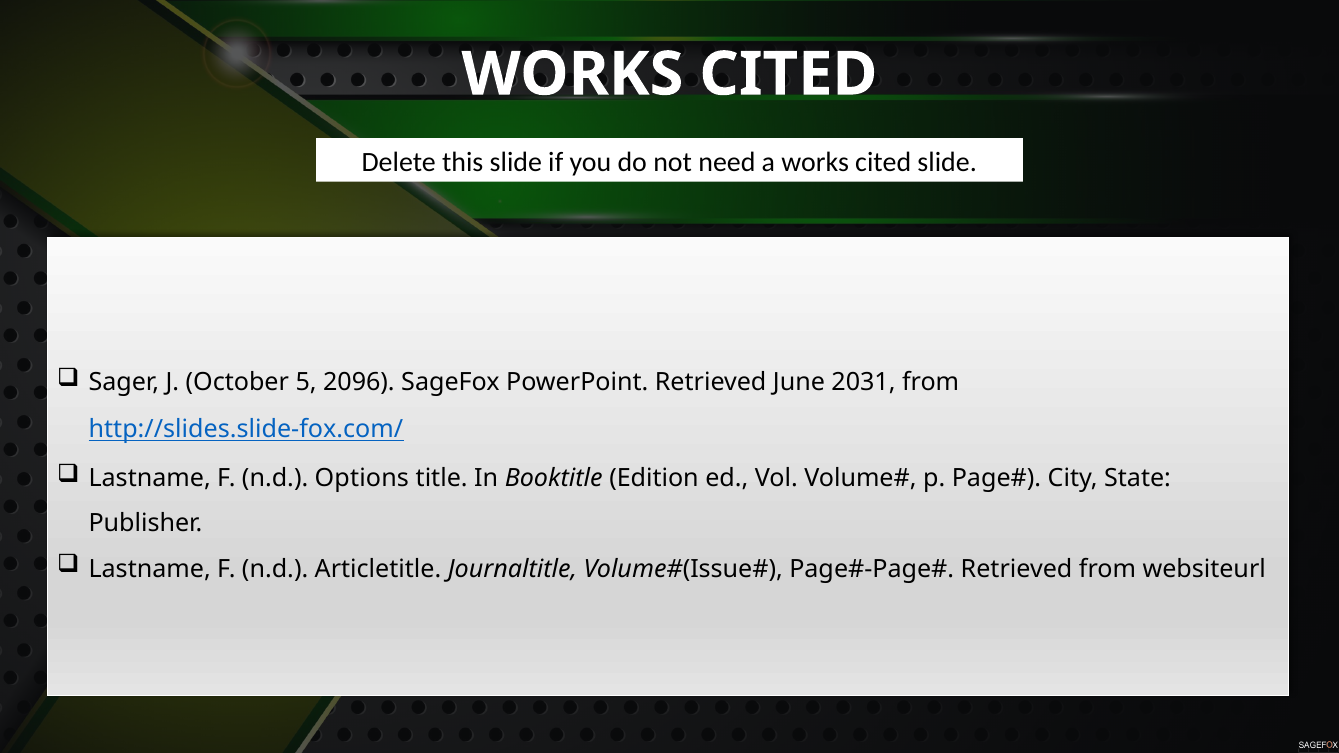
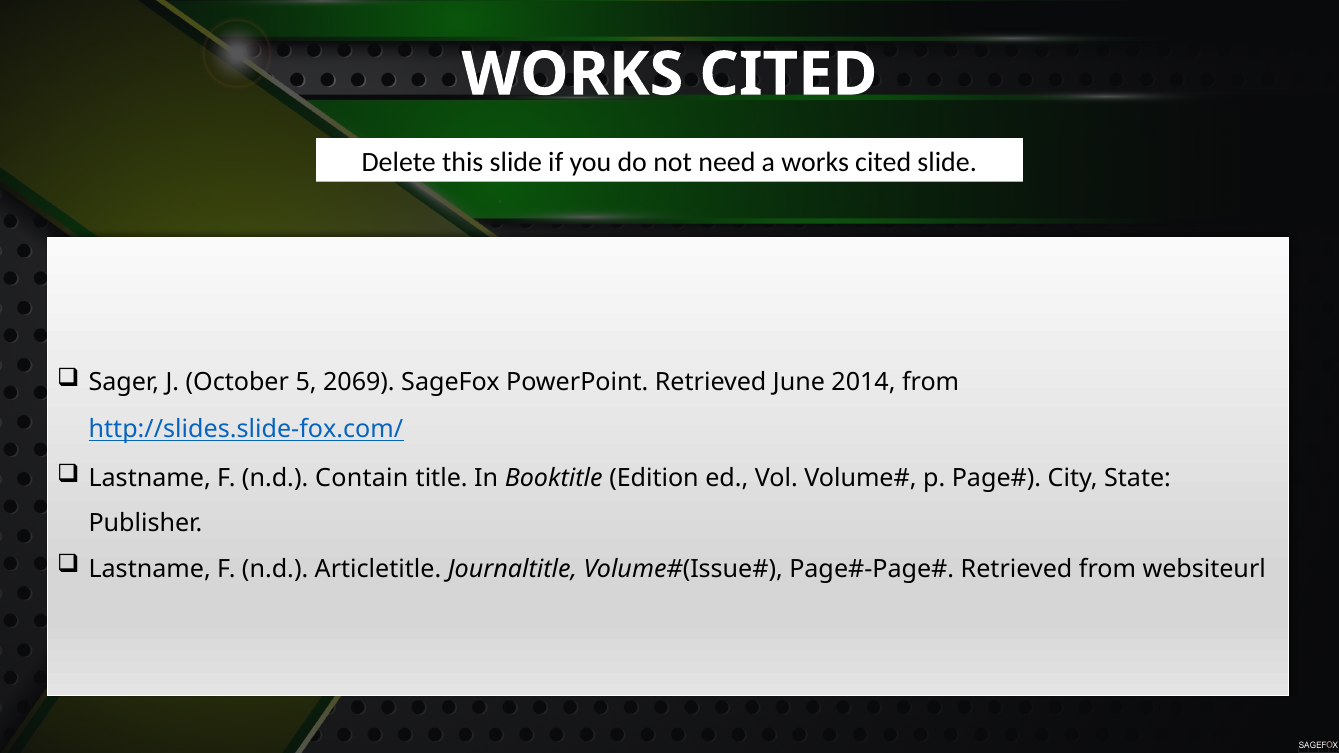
2096: 2096 -> 2069 (359, 382)
2031: 2031 -> 2014 (863, 382)
Options: Options -> Contain (362, 479)
